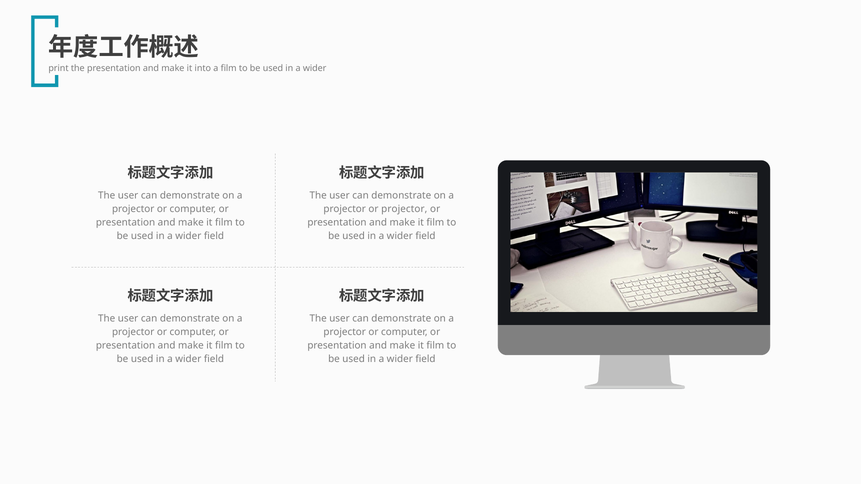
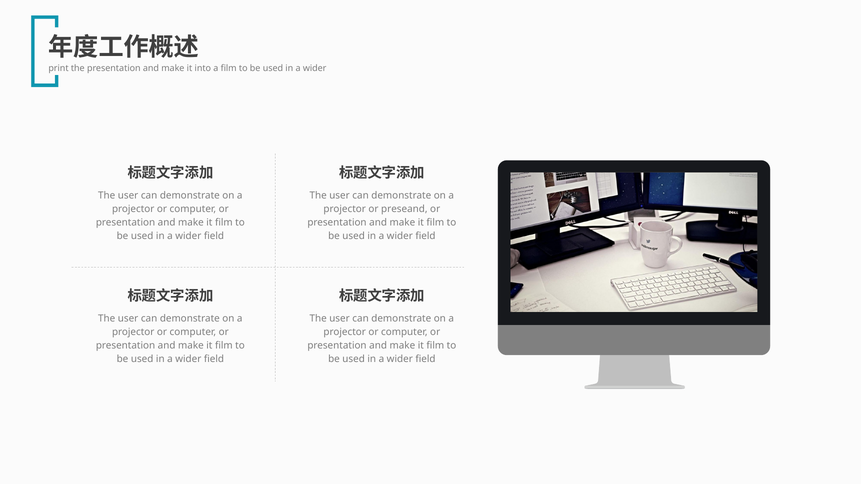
or projector: projector -> preseand (404, 209)
